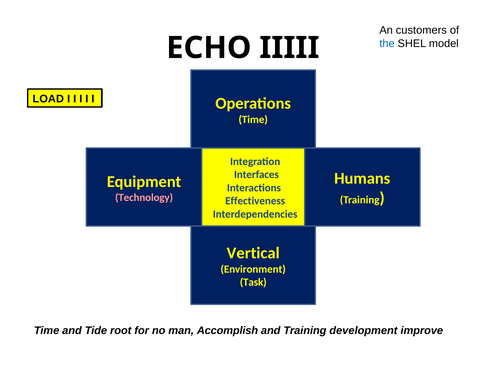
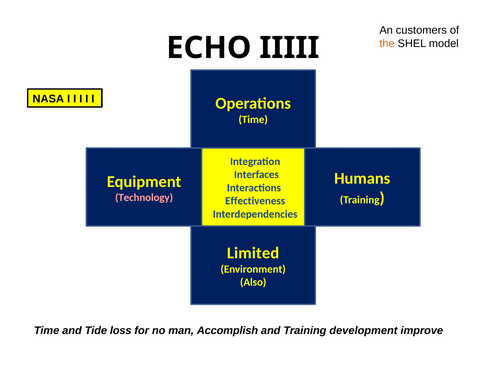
the colour: blue -> orange (387, 44)
LOAD: LOAD -> NASA (48, 99)
Vertical: Vertical -> Limited (253, 254)
Task: Task -> Also (253, 283)
root: root -> loss (121, 331)
